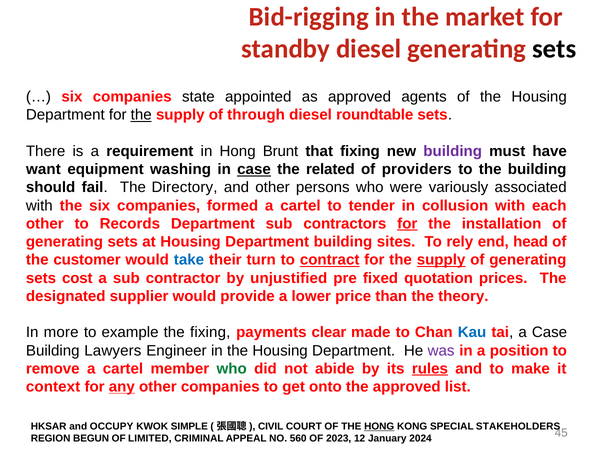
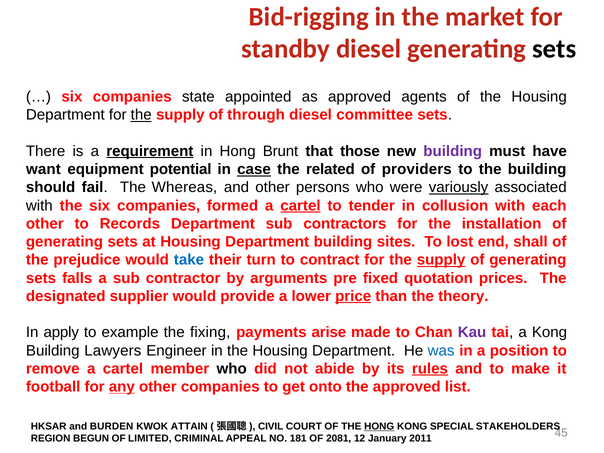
roundtable: roundtable -> committee (375, 115)
requirement underline: none -> present (150, 151)
that fixing: fixing -> those (360, 151)
washing: washing -> potential (181, 169)
Directory: Directory -> Whereas (184, 187)
variously underline: none -> present (459, 187)
cartel underline: none -> present (300, 206)
for underline: present -> none (407, 224)
rely: rely -> lost (460, 242)
head: head -> shall (531, 242)
customer: customer -> prejudice (87, 260)
contract underline: present -> none (330, 260)
cost: cost -> falls (77, 278)
unjustified: unjustified -> arguments (289, 278)
price underline: none -> present (353, 296)
more: more -> apply (61, 332)
clear: clear -> arise (329, 332)
Kau colour: blue -> purple (472, 332)
a Case: Case -> Kong (549, 332)
was colour: purple -> blue (441, 351)
who colour: green -> black (232, 369)
context: context -> football (53, 387)
OCCUPY: OCCUPY -> BURDEN (112, 427)
SIMPLE: SIMPLE -> ATTAIN (189, 427)
560: 560 -> 181 (298, 439)
2023: 2023 -> 2081 (339, 439)
2024: 2024 -> 2011 (421, 439)
